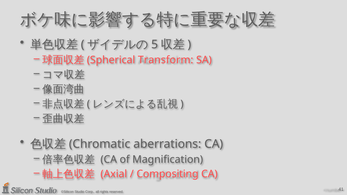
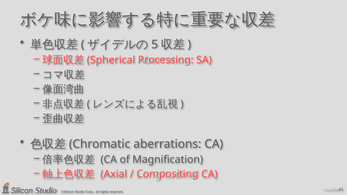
Transform: Transform -> Processing (166, 60)
